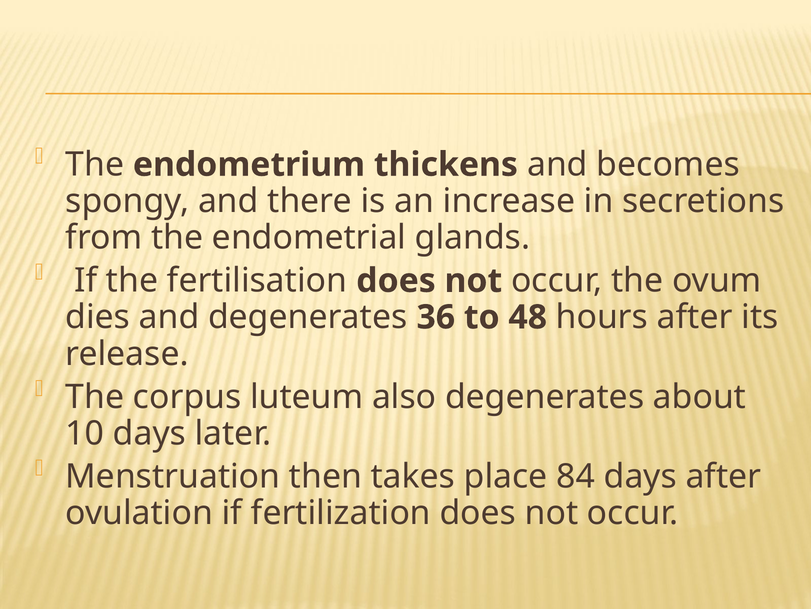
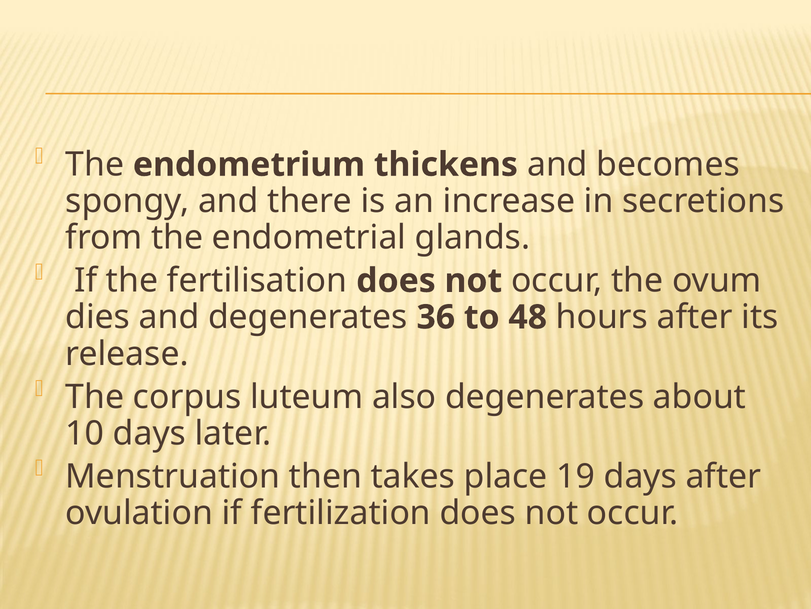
84: 84 -> 19 (576, 476)
